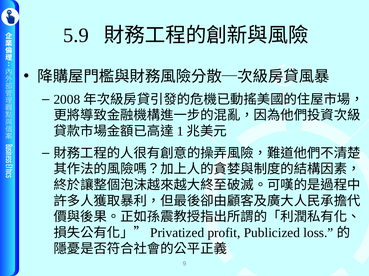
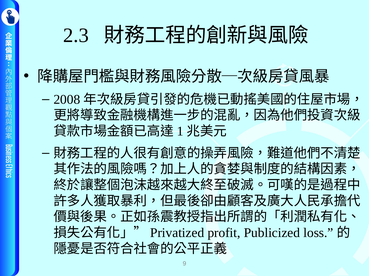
5.9: 5.9 -> 2.3 (76, 36)
